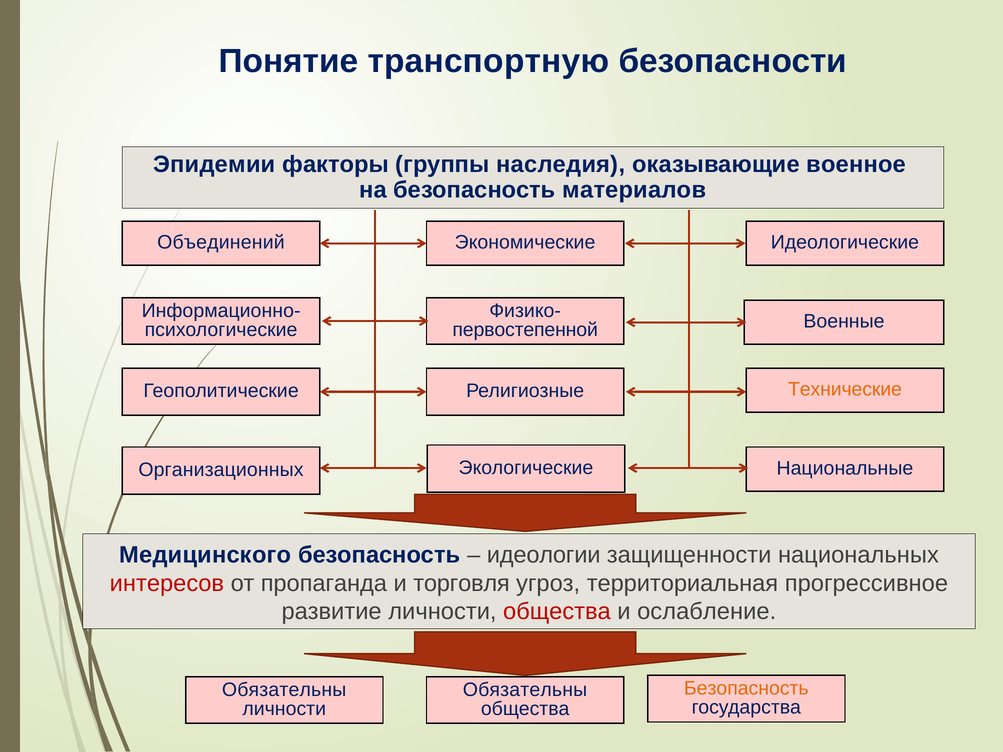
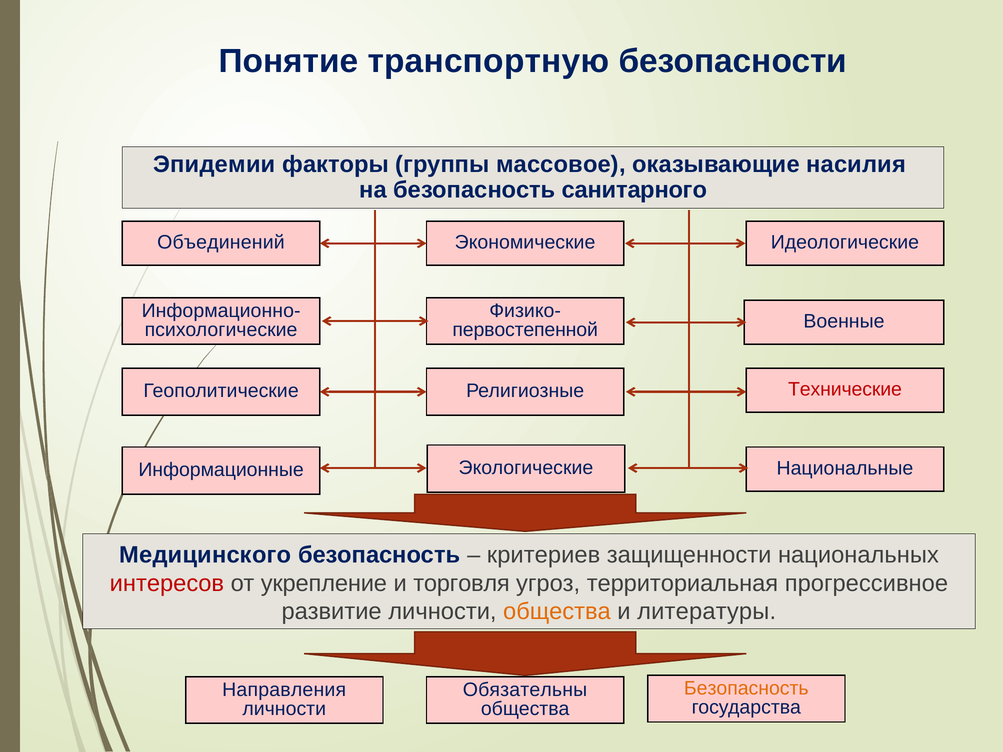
наследия: наследия -> массовое (561, 165)
военное: военное -> насилия (856, 165)
материалов: материалов -> санитарного (635, 190)
Технические colour: orange -> red (845, 389)
Организационных: Организационных -> Информационные (221, 470)
идеологии: идеологии -> критериев (544, 555)
пропаганда: пропаганда -> укрепление (324, 583)
общества colour: red -> orange (557, 612)
ослабление: ослабление -> литературы (707, 612)
Обязательны: Обязательны -> Направления (284, 690)
